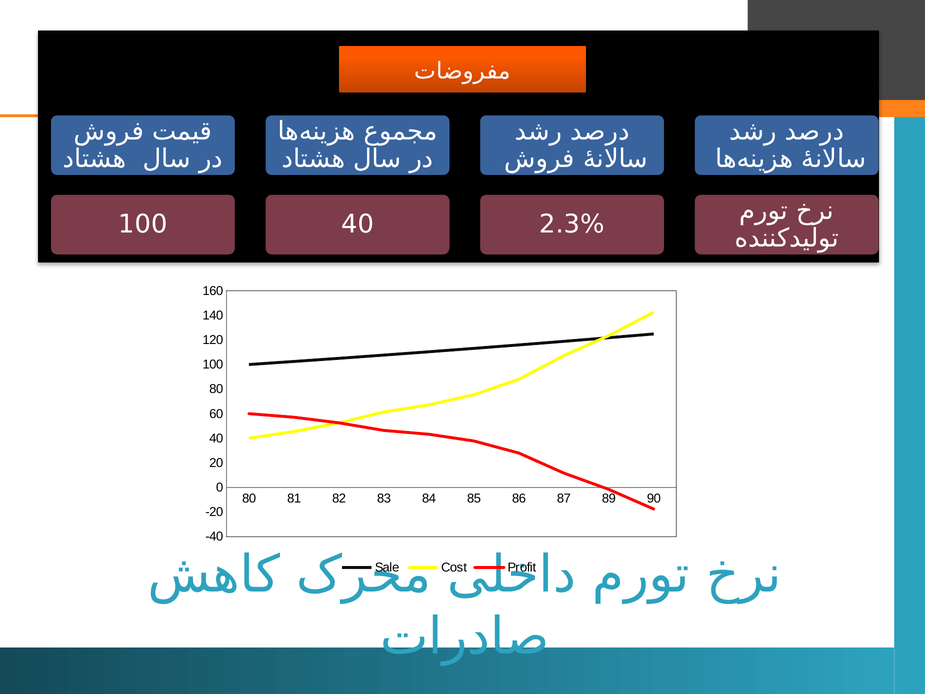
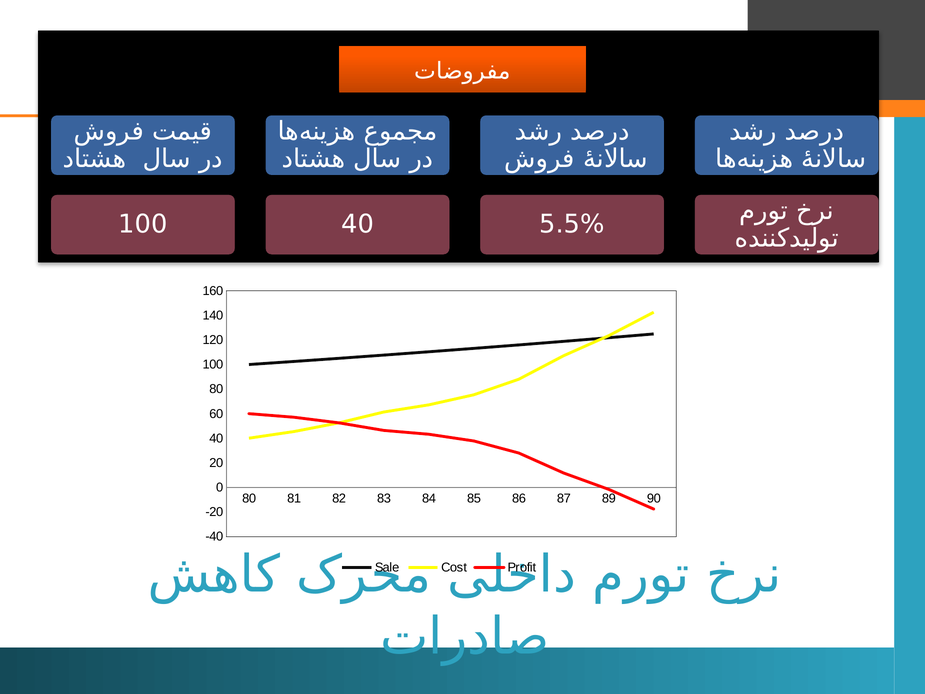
2.3%: 2.3% -> 5.5% (572, 224)
